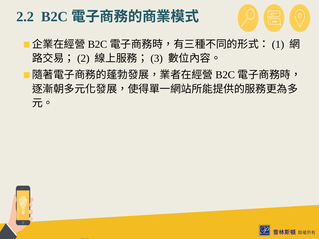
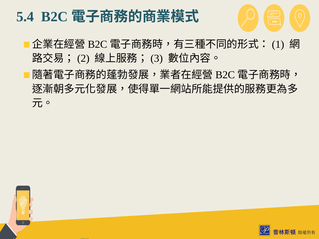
2.2: 2.2 -> 5.4 (25, 17)
